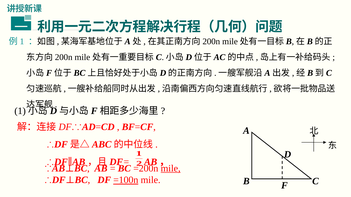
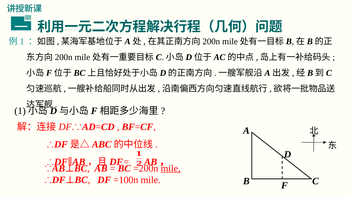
=100n underline: present -> none (126, 180)
